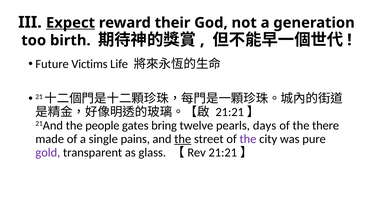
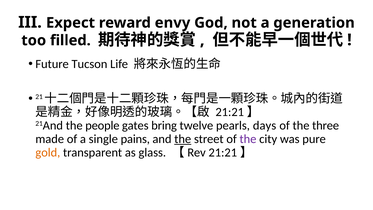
Expect underline: present -> none (71, 23)
their: their -> envy (172, 23)
birth: birth -> filled (70, 40)
Victims: Victims -> Tucson (89, 64)
there: there -> three (326, 125)
gold colour: purple -> orange (48, 152)
